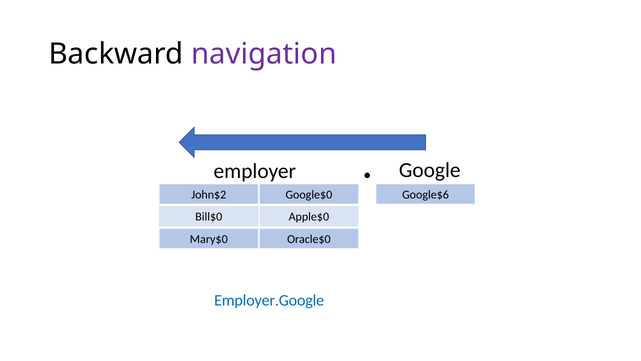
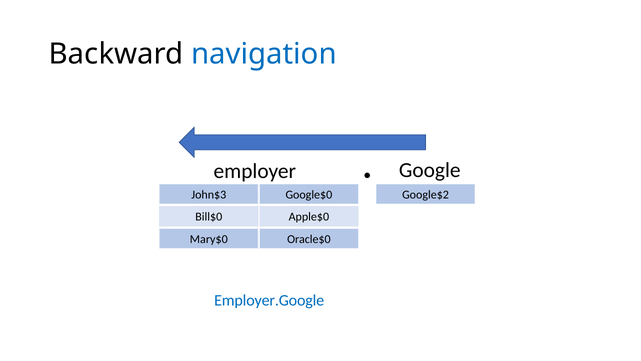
navigation colour: purple -> blue (264, 54)
John$2: John$2 -> John$3 (209, 195)
Google$6: Google$6 -> Google$2 (426, 195)
